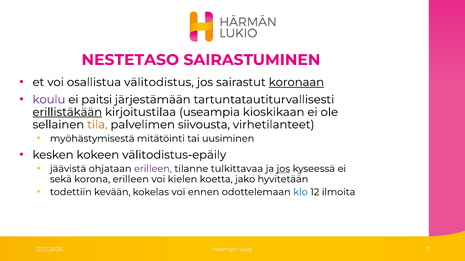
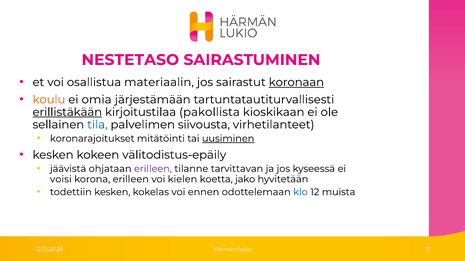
välitodistus: välitodistus -> materiaalin (159, 82)
koulu colour: purple -> orange (49, 100)
paitsi: paitsi -> omia (97, 100)
useampia: useampia -> pakollista (209, 112)
tila colour: orange -> blue (97, 125)
myöhästymisestä: myöhästymisestä -> koronarajoitukset (92, 139)
uusiminen underline: none -> present (228, 139)
tulkittavaa: tulkittavaa -> tarvittavan (237, 169)
jos underline: present -> none (283, 169)
sekä: sekä -> voisi (61, 180)
todettiin kevään: kevään -> kesken (112, 192)
ilmoita: ilmoita -> muista (339, 192)
